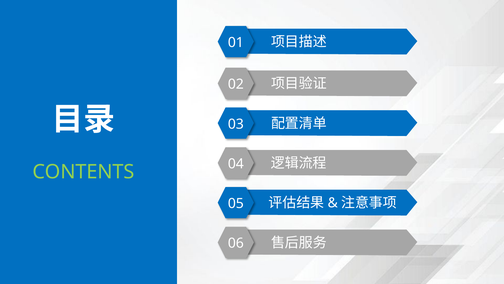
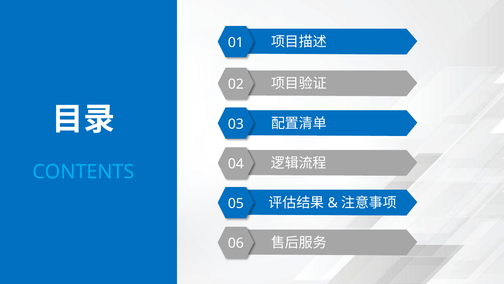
CONTENTS colour: light green -> light blue (83, 172)
